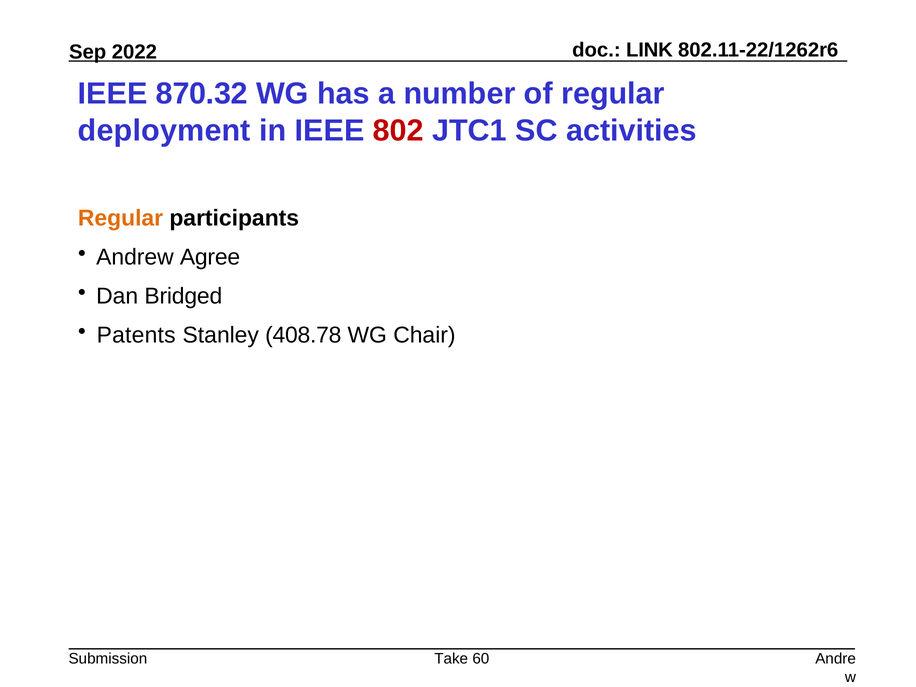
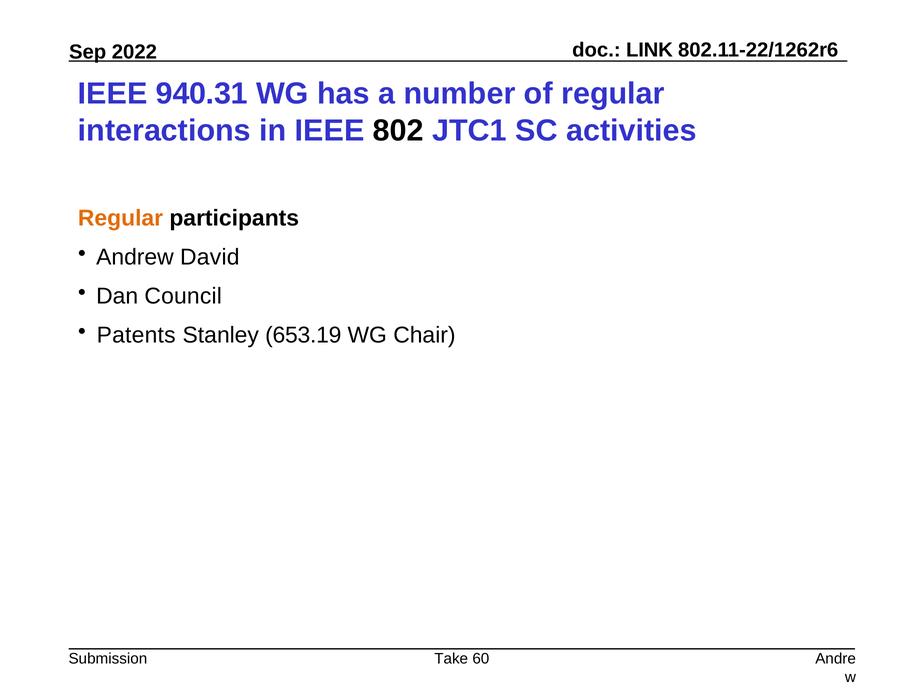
870.32: 870.32 -> 940.31 (202, 94)
deployment: deployment -> interactions (164, 130)
802 colour: red -> black (398, 130)
Agree: Agree -> David (210, 257)
Bridged: Bridged -> Council (183, 296)
408.78: 408.78 -> 653.19 (303, 335)
